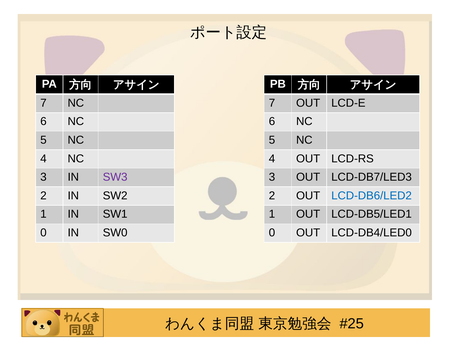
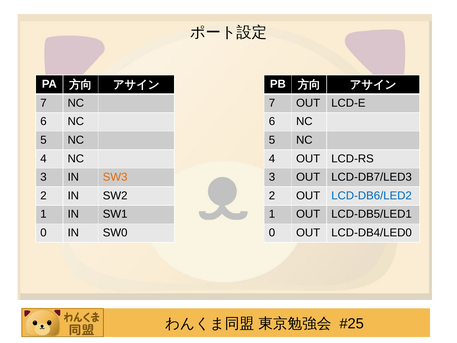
SW3 colour: purple -> orange (115, 177)
